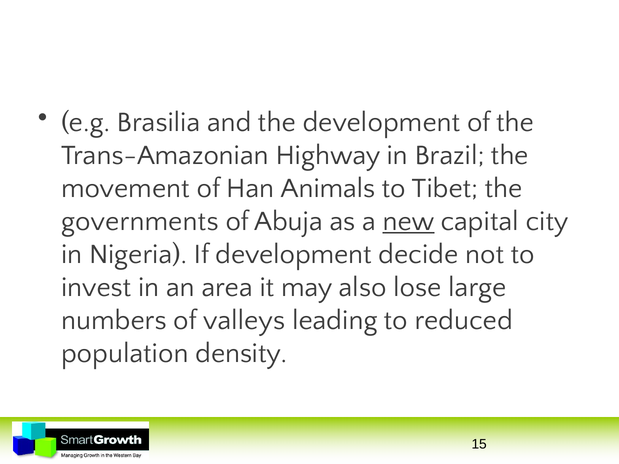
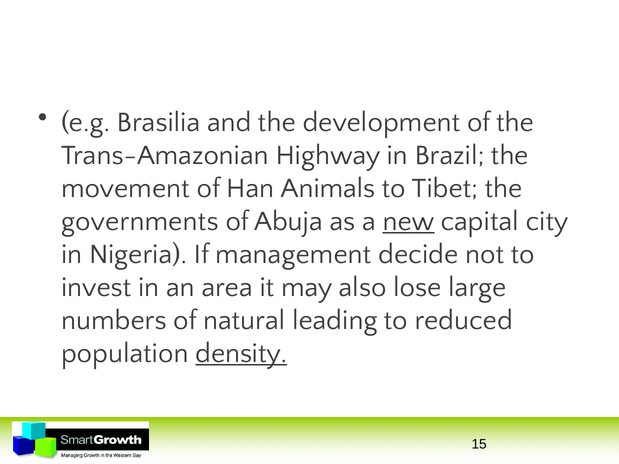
If development: development -> management (293, 254)
valleys: valleys -> natural (244, 320)
density underline: none -> present (241, 353)
